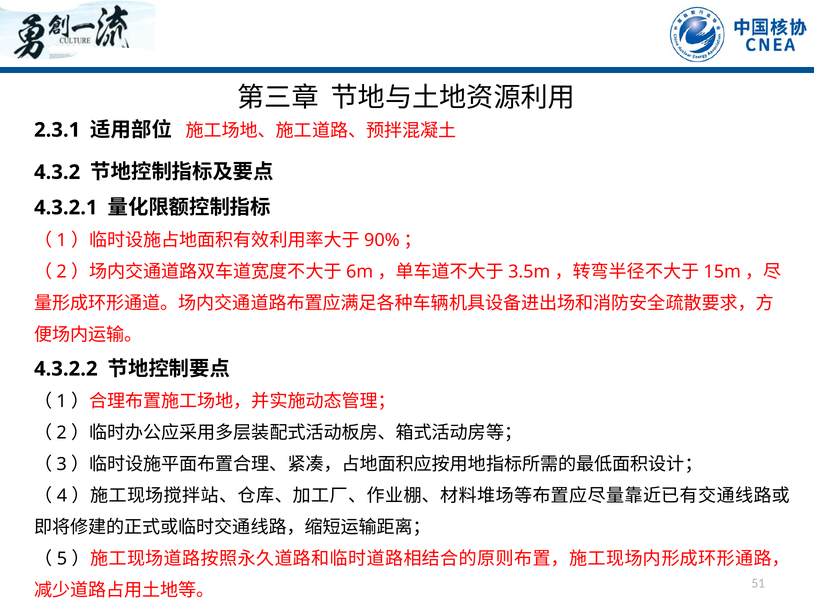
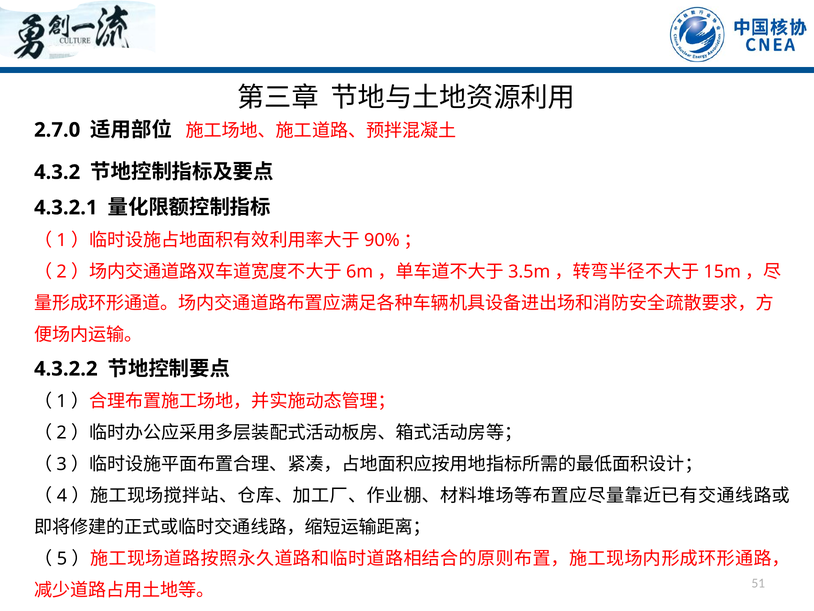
2.3.1: 2.3.1 -> 2.7.0 (57, 130)
